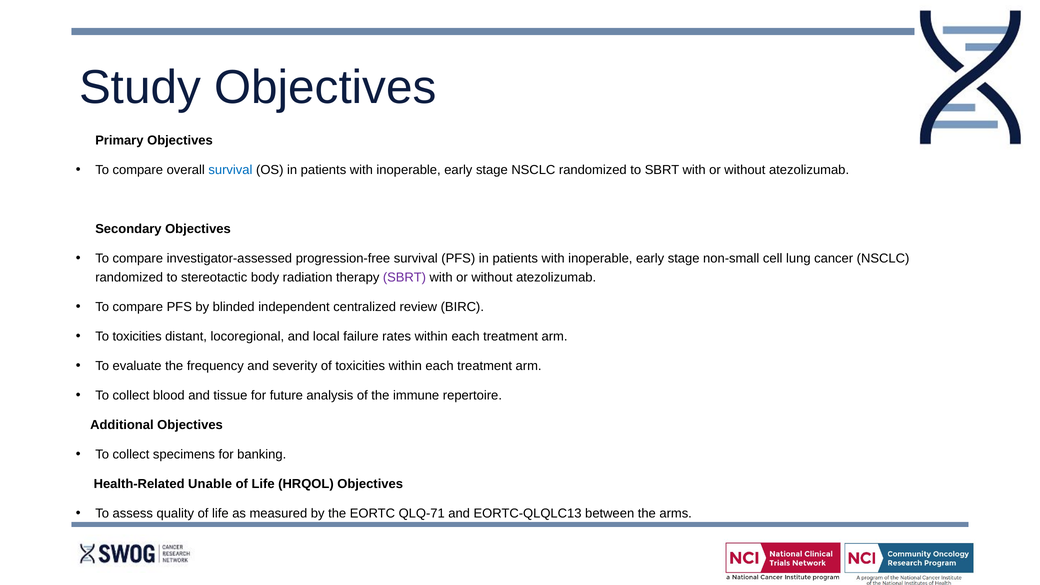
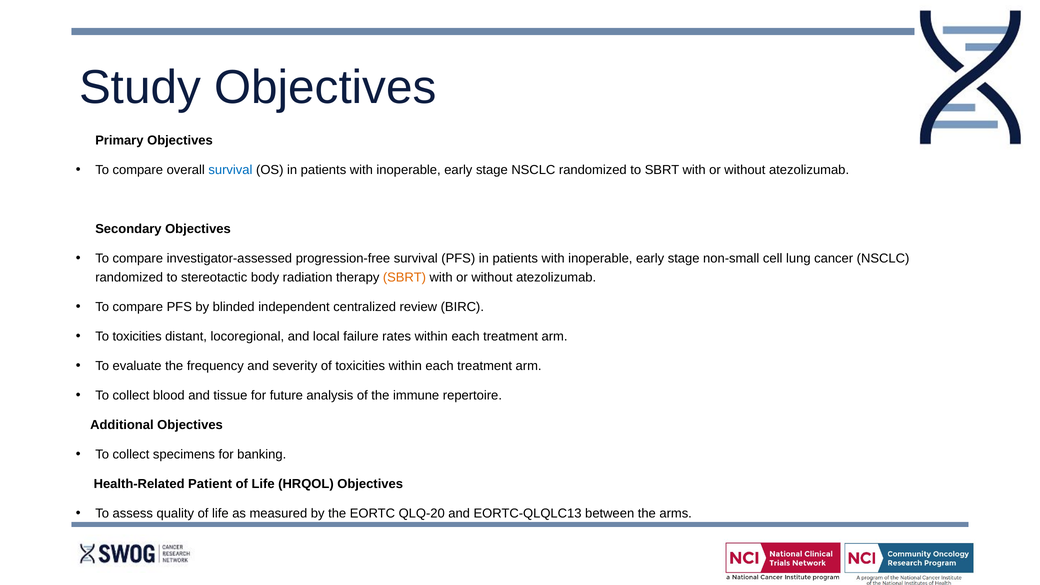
SBRT colour: purple -> orange (404, 277)
Unable: Unable -> Patient (210, 484)
QLQ-71: QLQ-71 -> QLQ-20 (422, 514)
